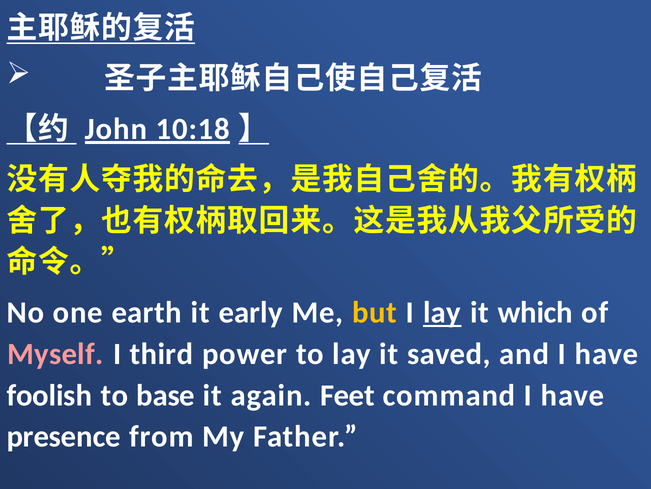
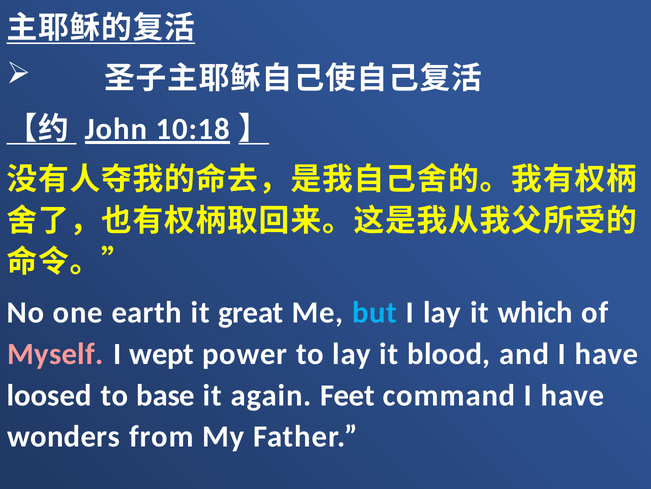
early: early -> great (251, 312)
but colour: yellow -> light blue (375, 312)
lay underline: present -> none (442, 312)
third: third -> wept (162, 353)
saved: saved -> blood (449, 353)
foolish: foolish -> loosed (49, 395)
presence: presence -> wonders (63, 436)
